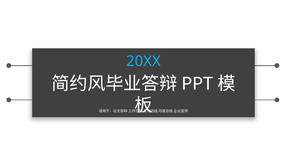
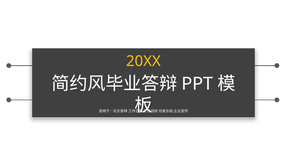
20XX colour: light blue -> yellow (143, 61)
